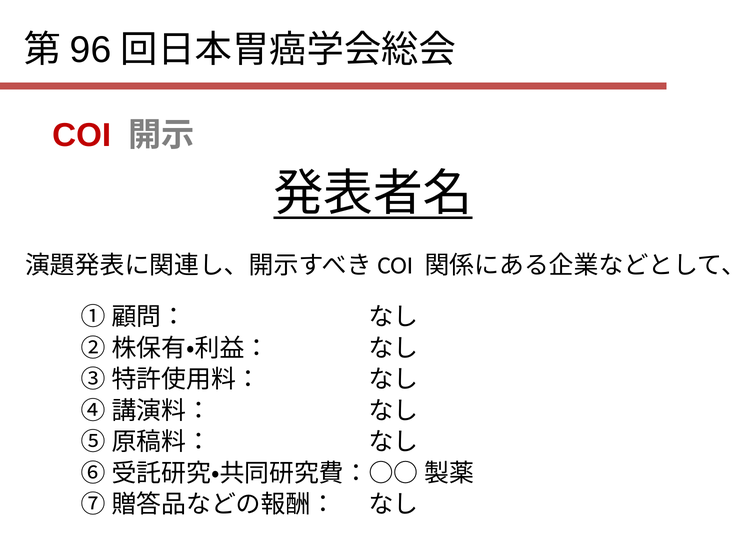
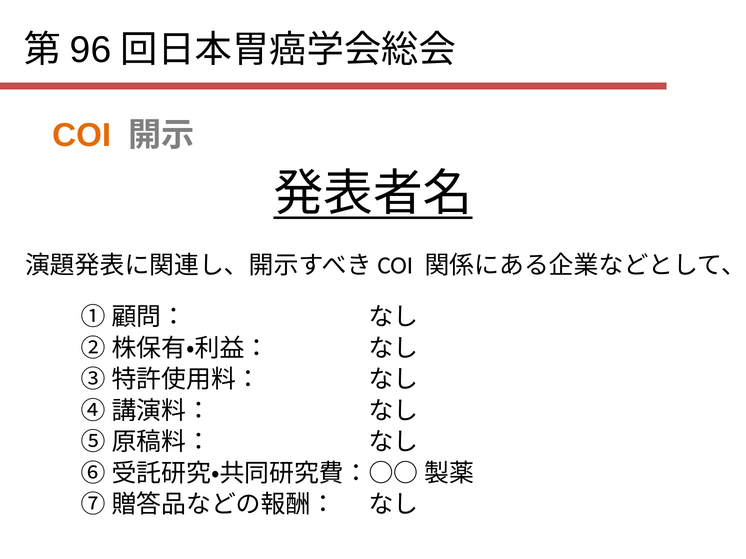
COI colour: red -> orange (82, 135)
